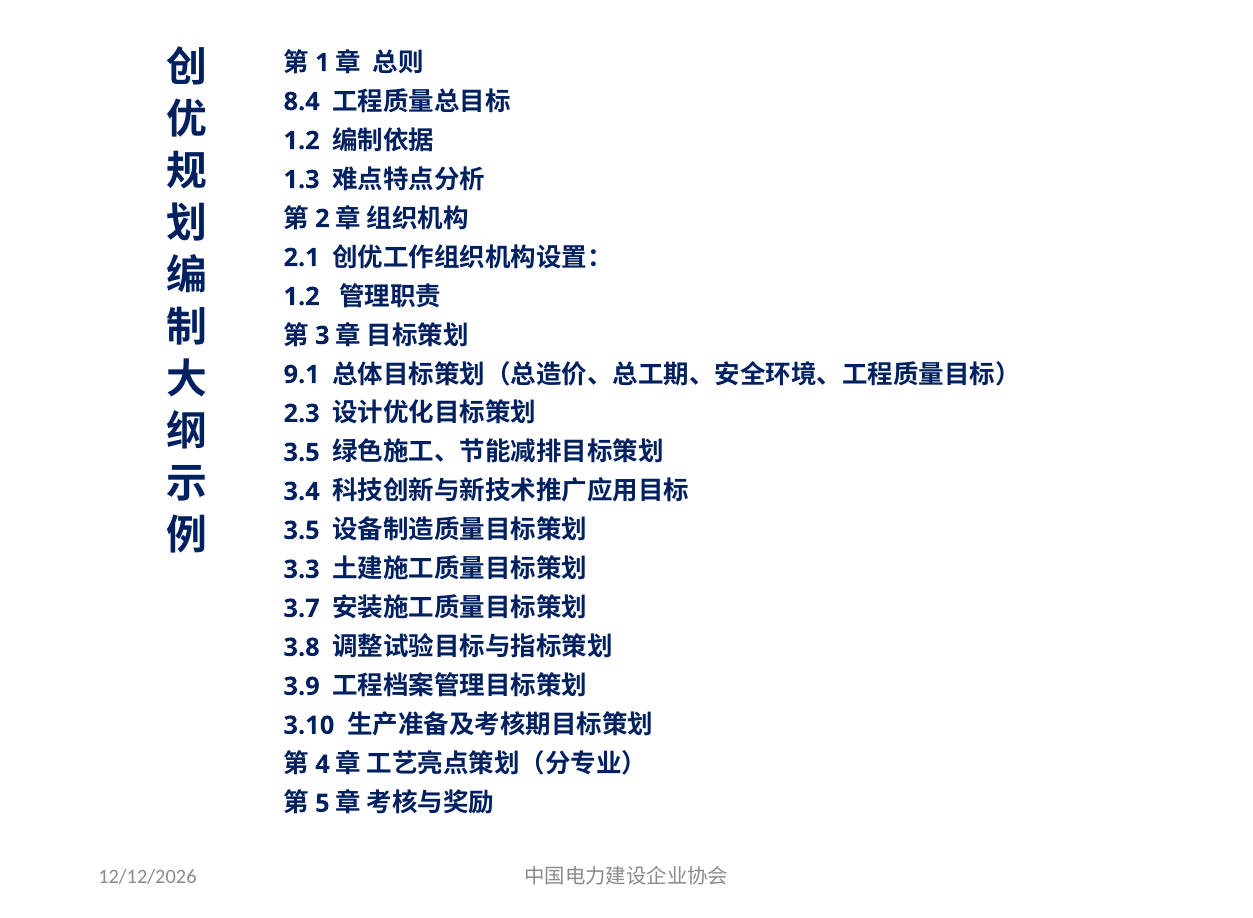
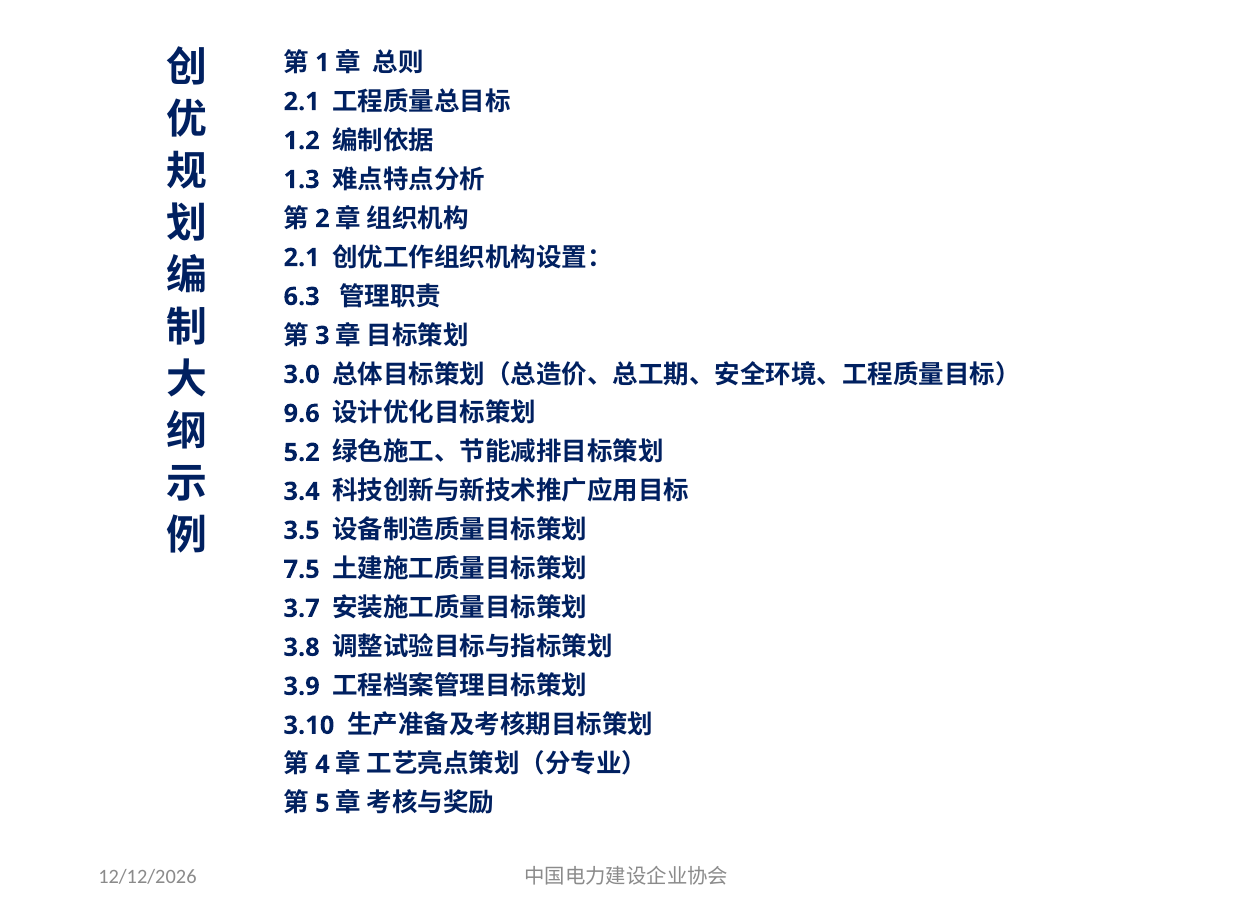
8.4: 8.4 -> 2.1 (302, 102)
1.2: 1.2 -> 6.3 (302, 297)
9.1: 9.1 -> 3.0 (302, 375)
2.3: 2.3 -> 9.6 (302, 414)
3.5: 3.5 -> 5.2 (302, 453)
3.3: 3.3 -> 7.5 (302, 569)
